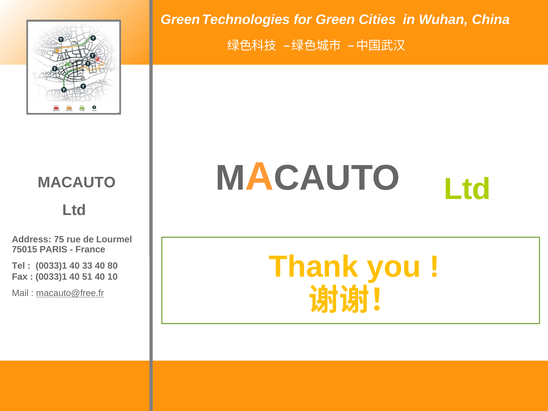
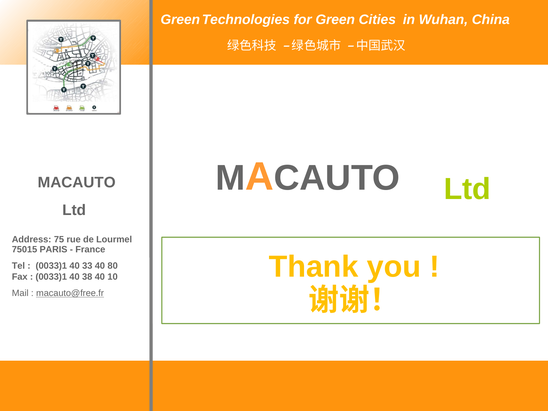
51: 51 -> 38 (87, 277)
